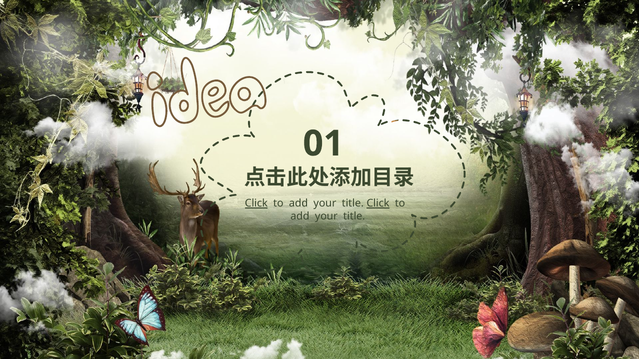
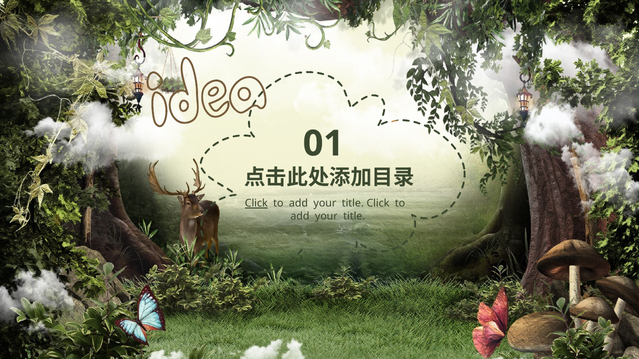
Click underline: present -> none (378, 204)
